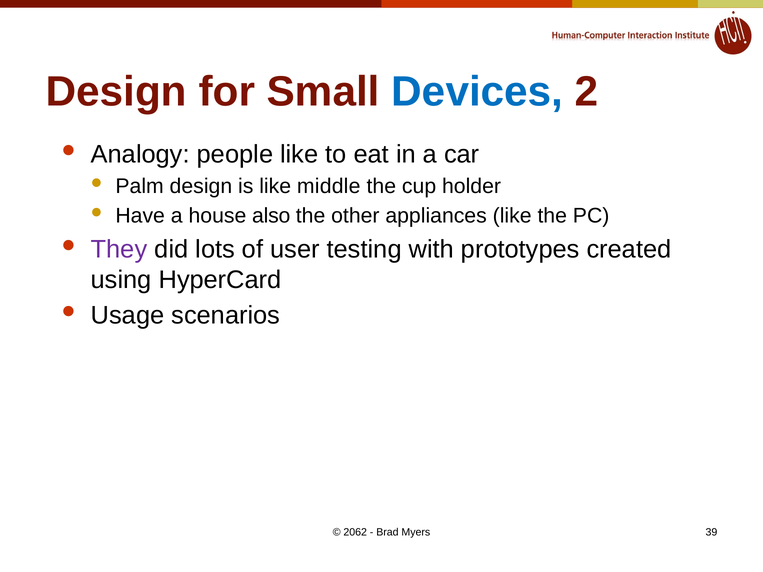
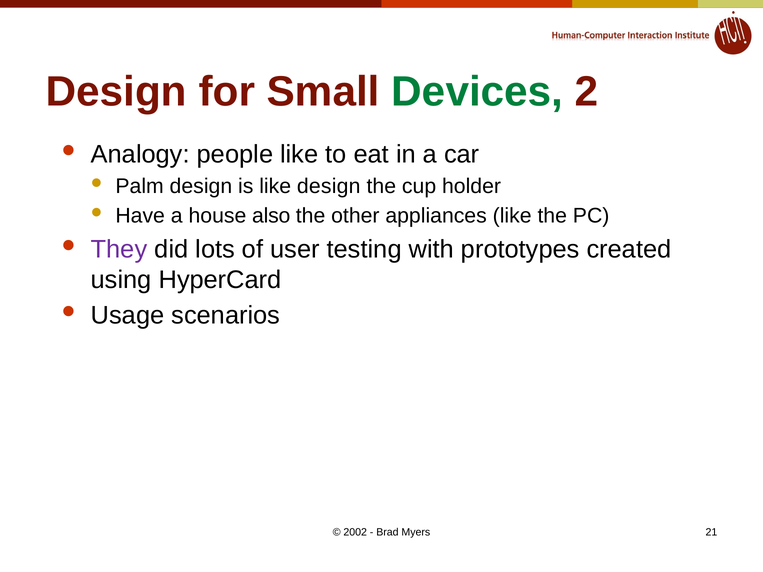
Devices colour: blue -> green (477, 92)
like middle: middle -> design (329, 186)
2062: 2062 -> 2002 (355, 532)
39: 39 -> 21 (711, 532)
